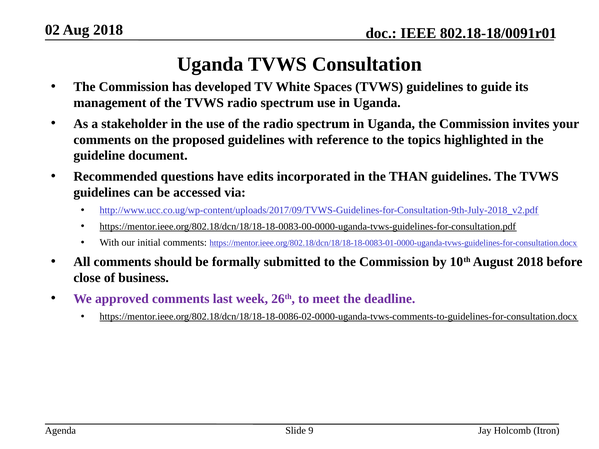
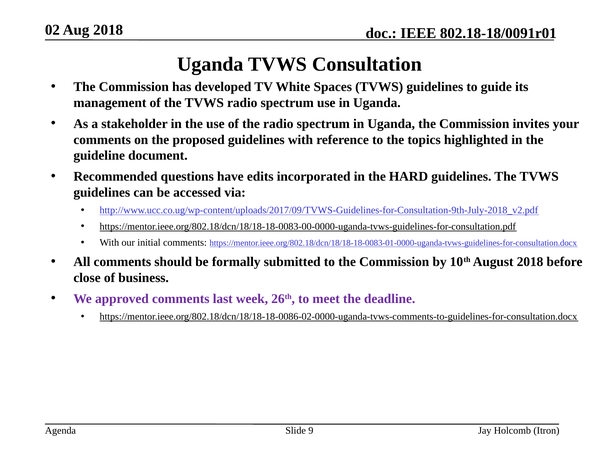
THAN: THAN -> HARD (408, 177)
